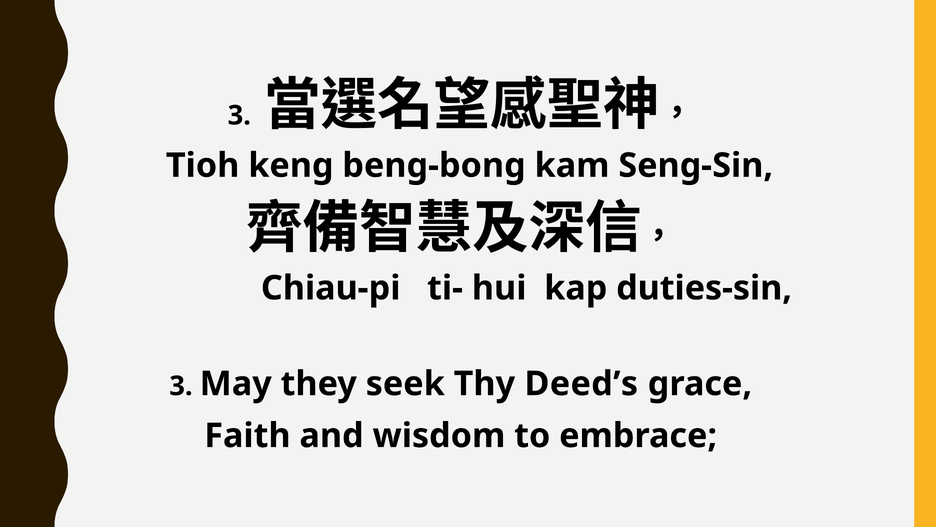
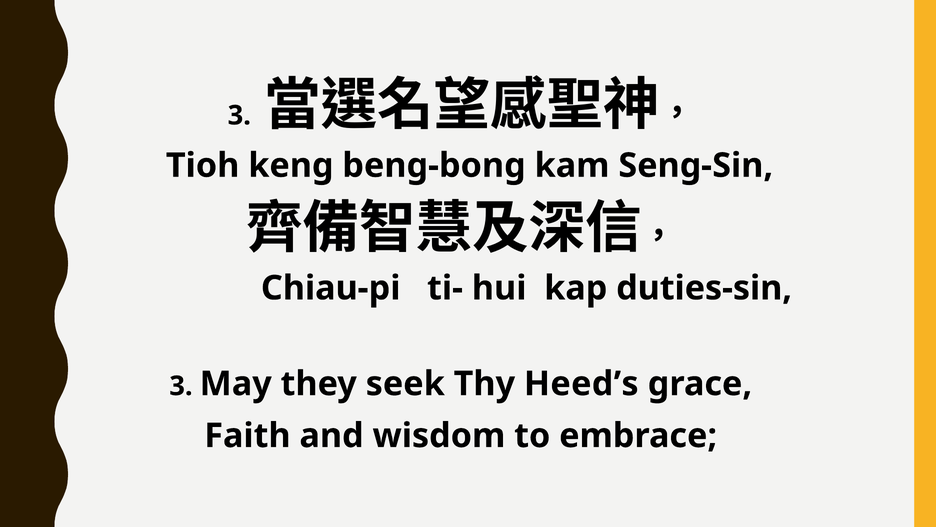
Deed’s: Deed’s -> Heed’s (581, 383)
